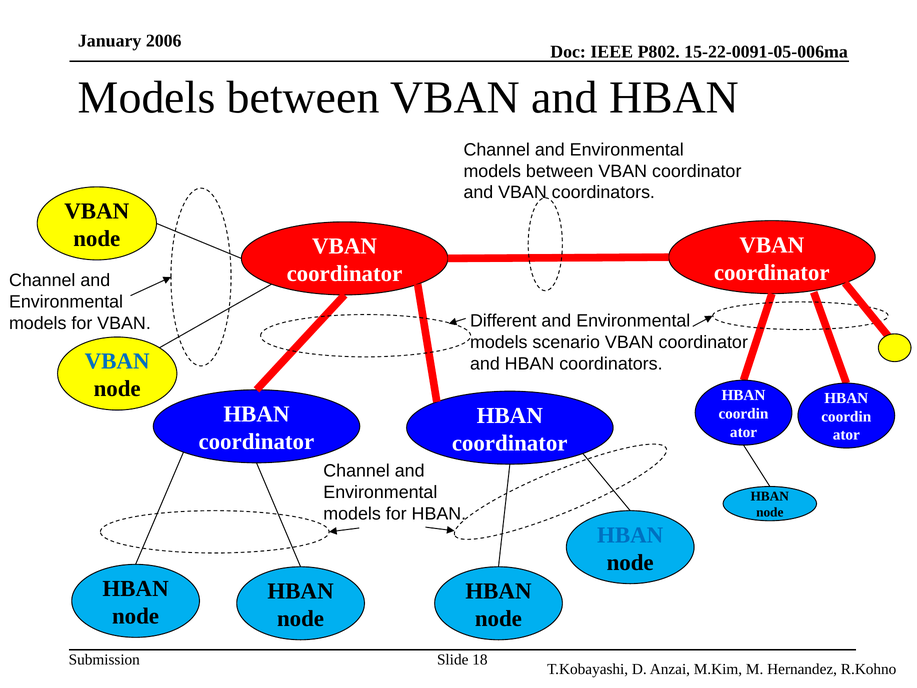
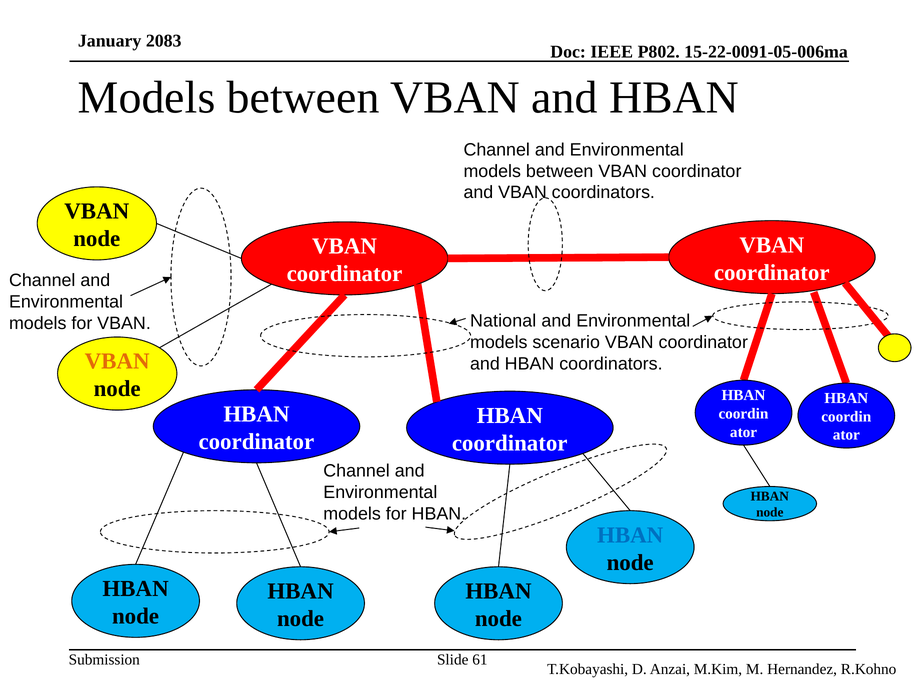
2006: 2006 -> 2083 (164, 41)
Different: Different -> National (503, 321)
VBAN colour: blue -> orange (117, 361)
18: 18 -> 61 (480, 660)
